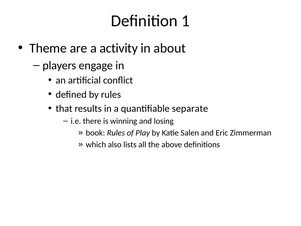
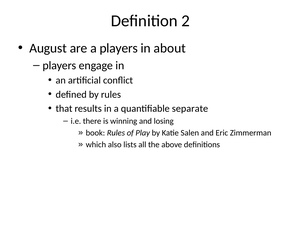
1: 1 -> 2 (186, 21)
Theme: Theme -> August (48, 48)
a activity: activity -> players (119, 48)
